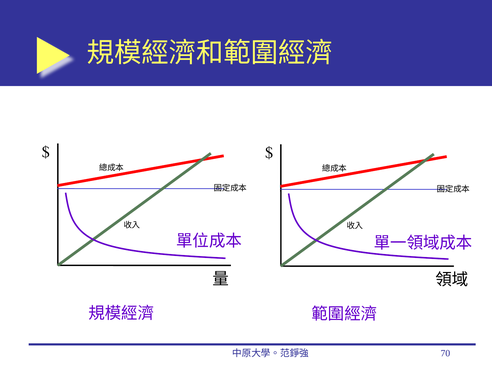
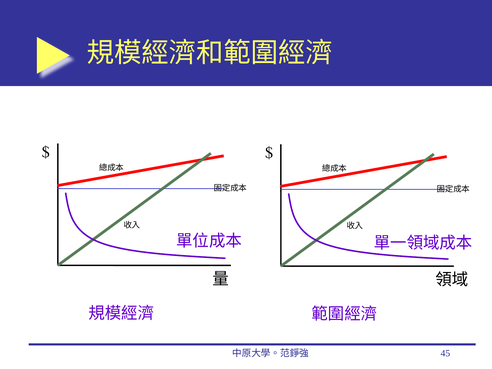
70: 70 -> 45 (445, 353)
